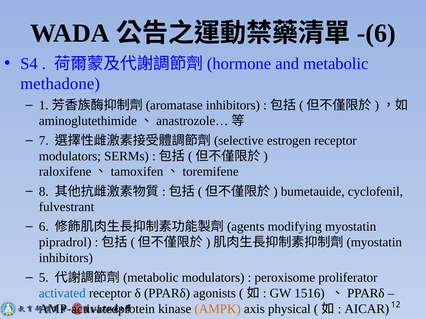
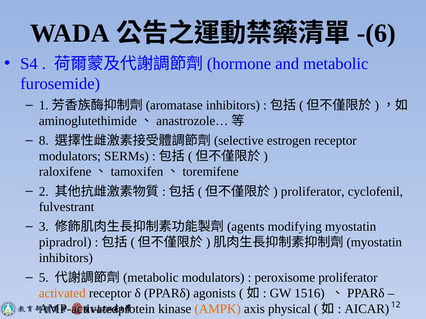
methadone: methadone -> furosemide (60, 84)
7: 7 -> 8 (44, 141)
8: 8 -> 2 (44, 192)
bumetauide: bumetauide -> proliferator (313, 192)
6: 6 -> 3 (44, 227)
activated colour: blue -> orange (62, 294)
